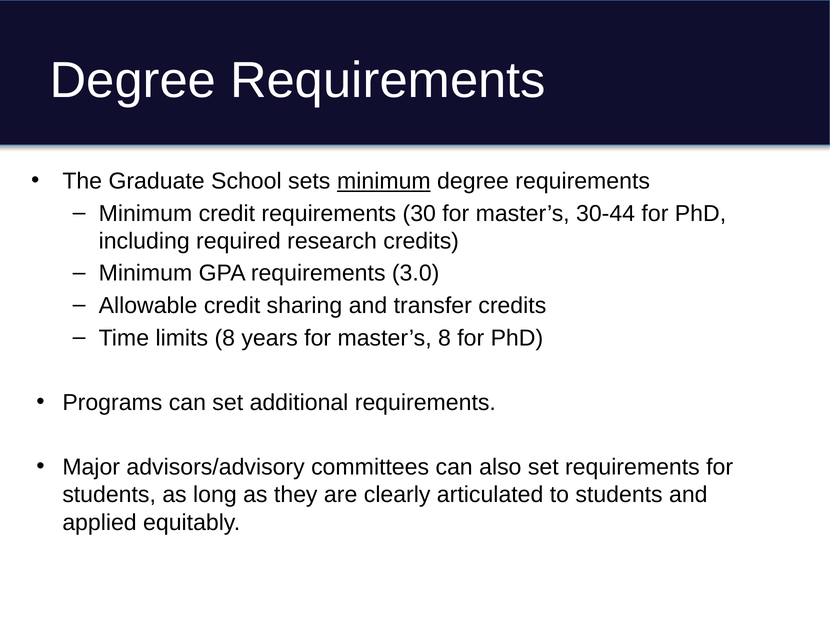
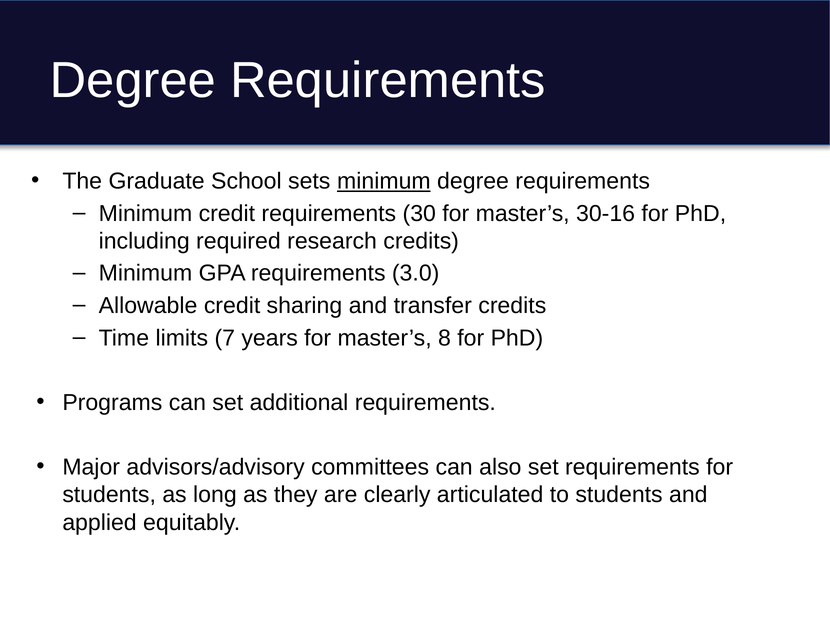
30-44: 30-44 -> 30-16 (606, 214)
limits 8: 8 -> 7 (225, 338)
